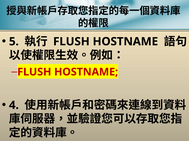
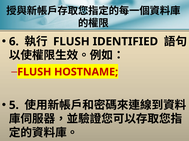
5: 5 -> 6 (14, 42)
HOSTNAME: HOSTNAME -> IDENTIFIED (125, 42)
4: 4 -> 5 (14, 106)
